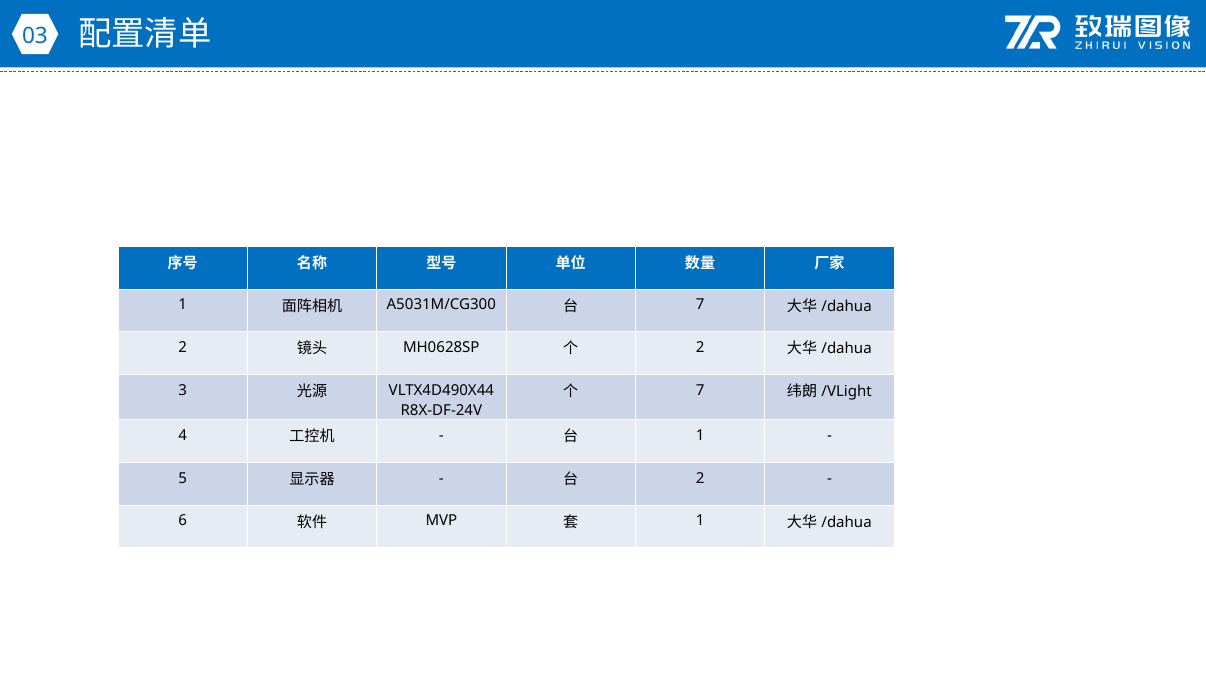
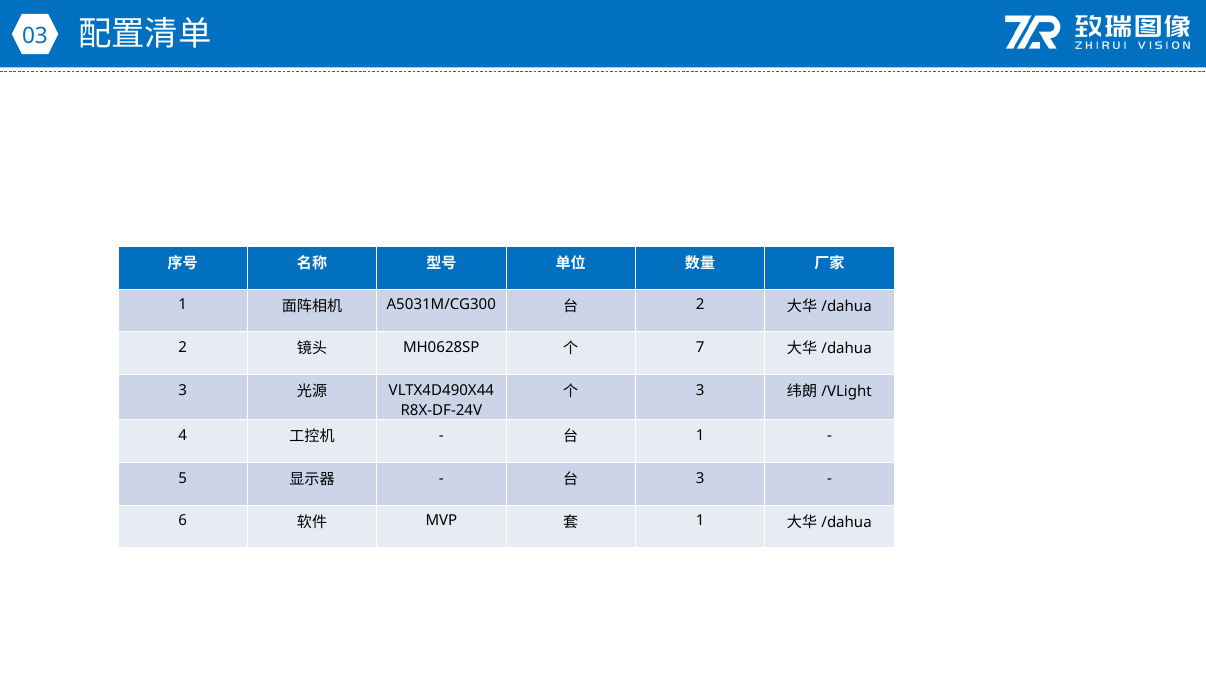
7: 7 -> 2 (700, 305)
2: 2 -> 7 (700, 348)
7: 7 -> 3 (700, 390)
2: 2 -> 3 (700, 478)
